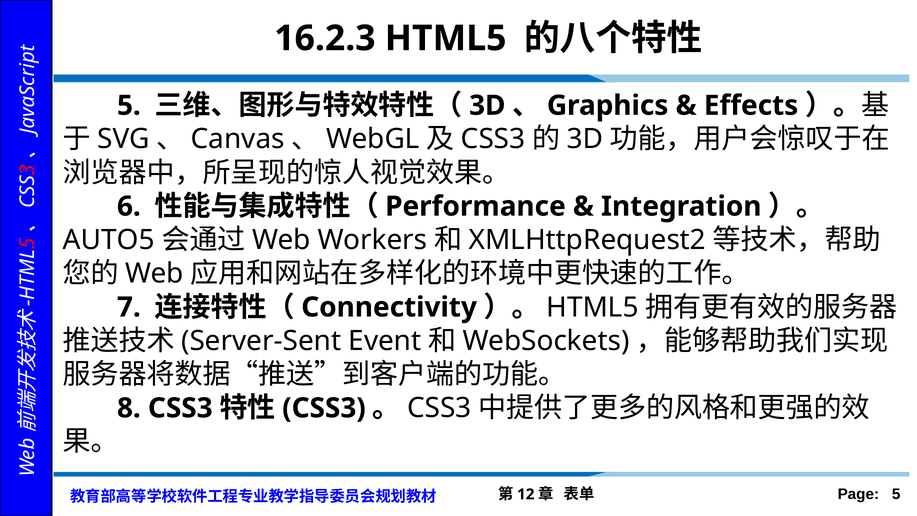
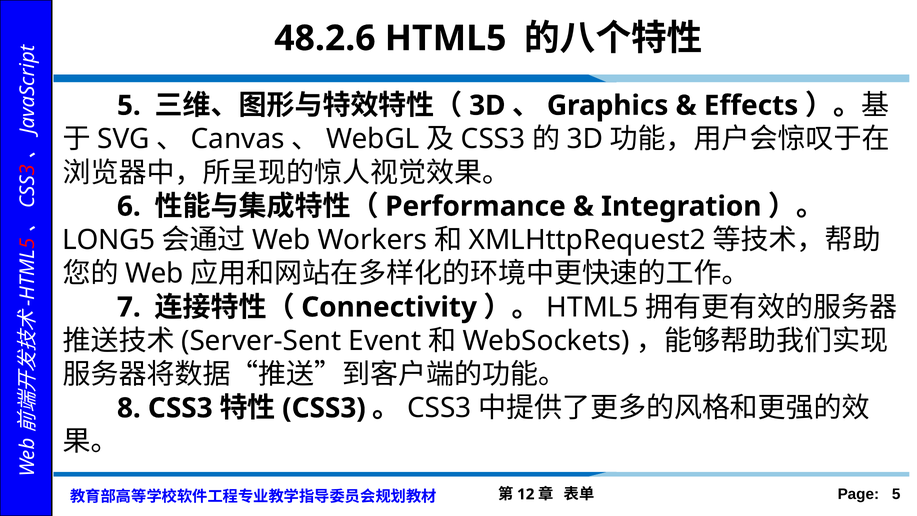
16.2.3: 16.2.3 -> 48.2.6 (325, 38)
AUTO5: AUTO5 -> LONG5 (109, 240)
